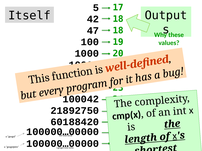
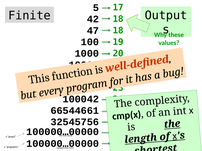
Itself: Itself -> Finite (29, 16)
21892750: 21892750 -> 66544661 (75, 111)
60188420: 60188420 -> 32545756 (75, 122)
